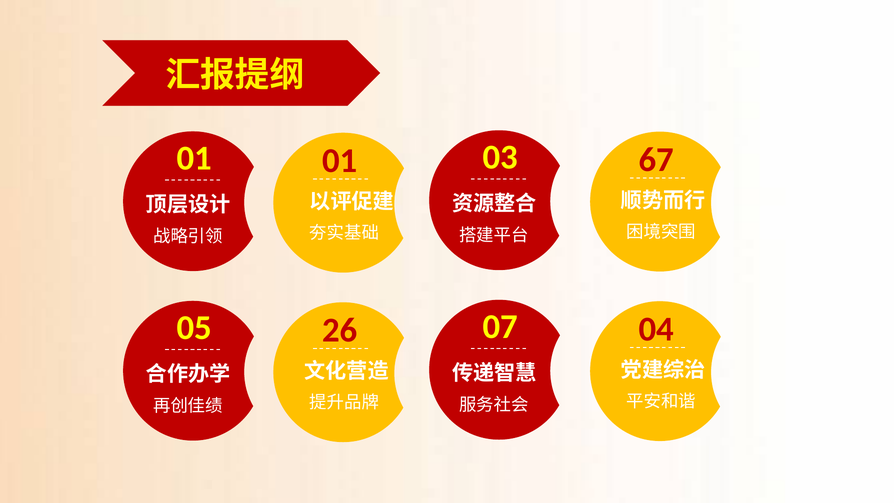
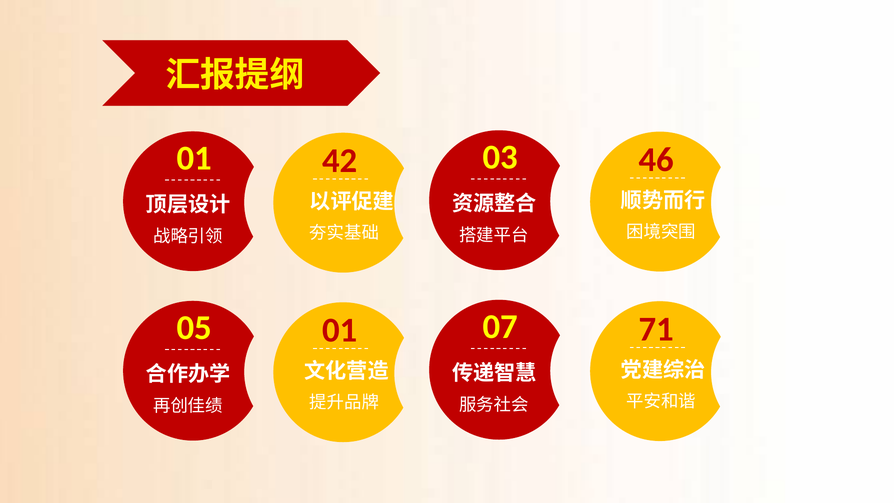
67: 67 -> 46 (656, 160)
01 01: 01 -> 42 (340, 161)
04: 04 -> 71 (656, 329)
05 26: 26 -> 01 (340, 330)
